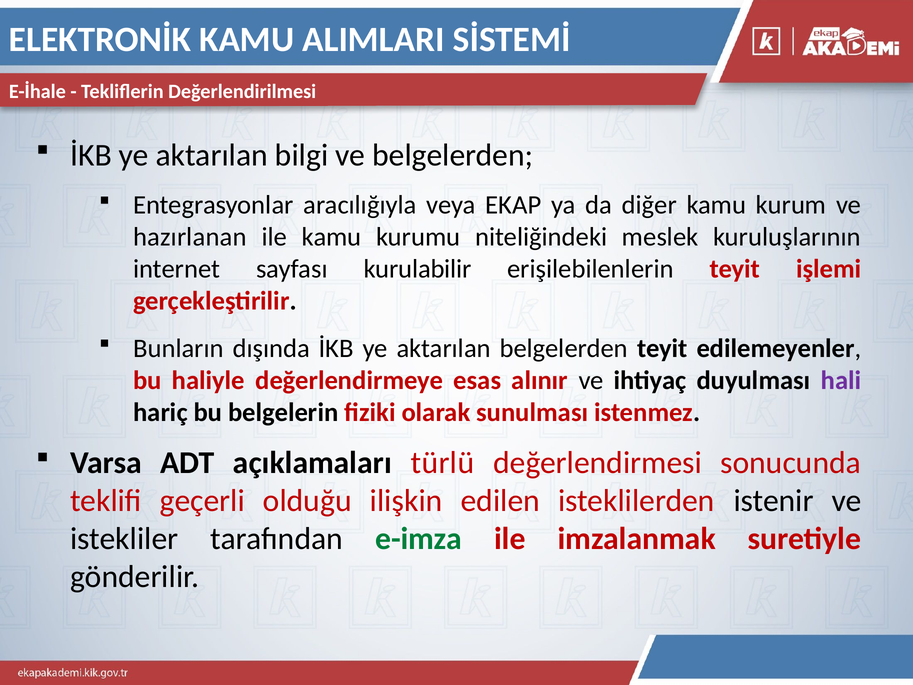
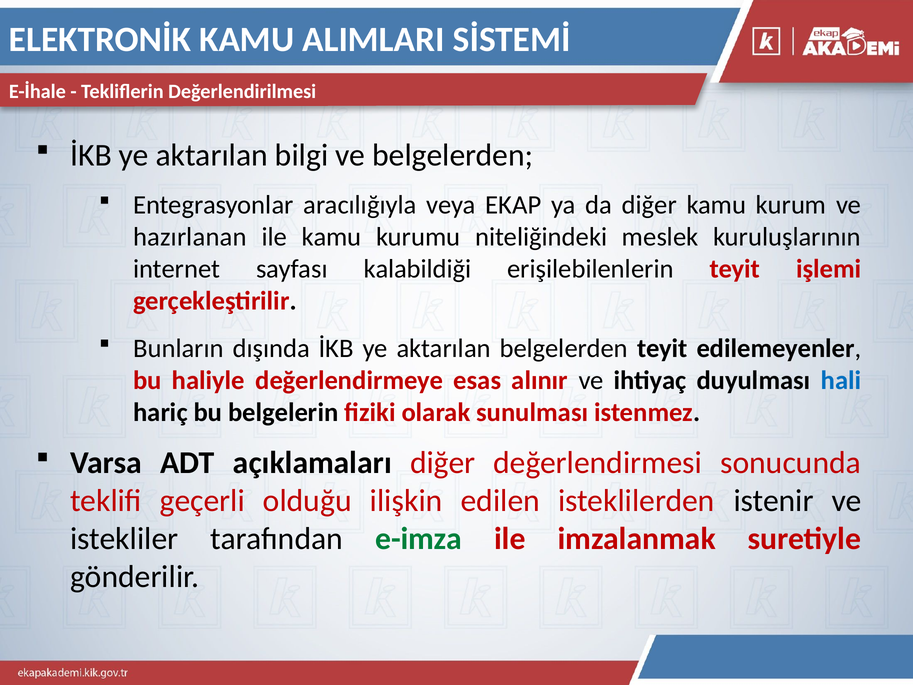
kurulabilir: kurulabilir -> kalabildiği (417, 269)
hali colour: purple -> blue (841, 380)
açıklamaları türlü: türlü -> diğer (443, 463)
